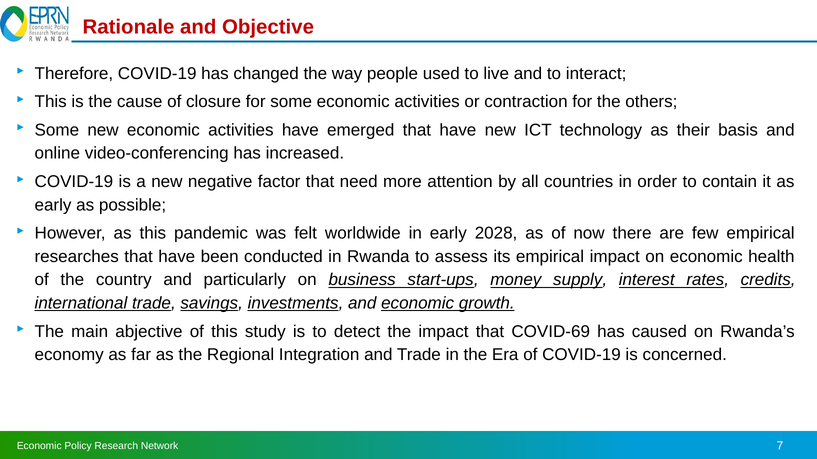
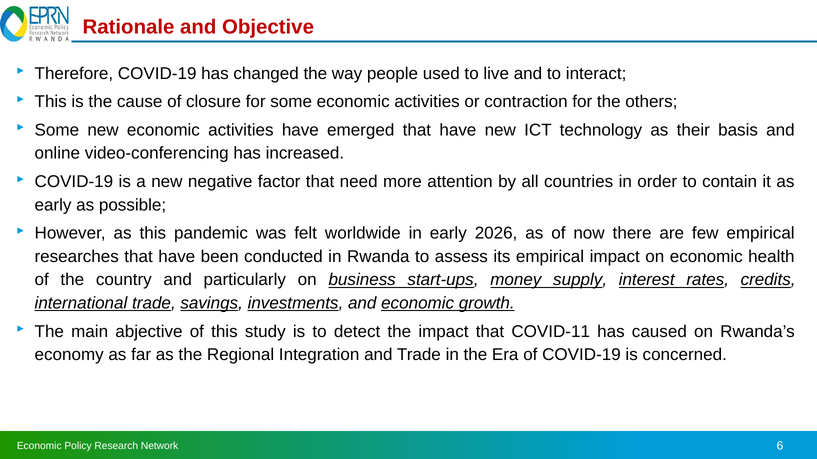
2028: 2028 -> 2026 (496, 234)
COVID-69: COVID-69 -> COVID-11 (551, 332)
7: 7 -> 6 (780, 446)
